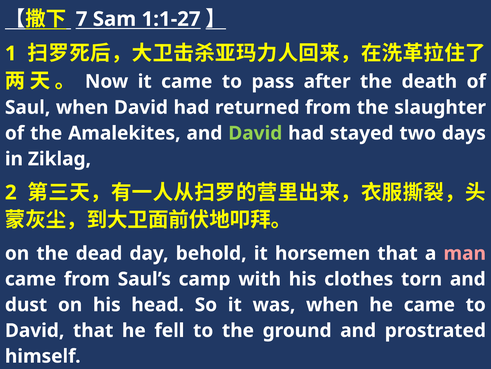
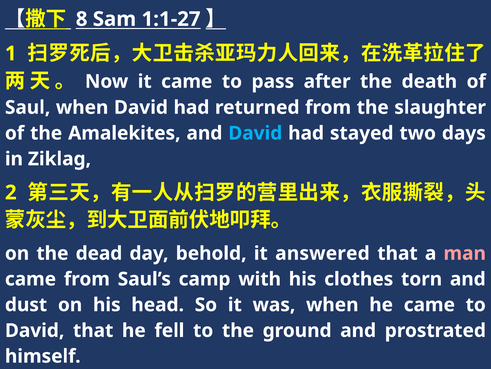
7: 7 -> 8 (82, 19)
David colour: light green -> light blue (255, 133)
horsemen: horsemen -> answered (322, 253)
